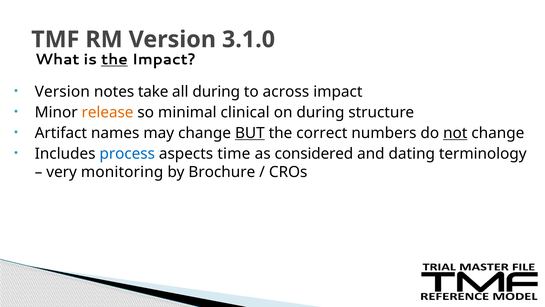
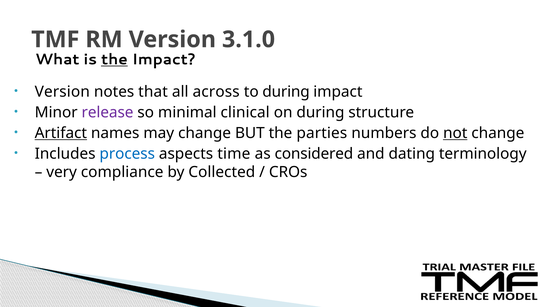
take: take -> that (153, 92)
all during: during -> across (216, 92)
to across: across -> during (286, 92)
release colour: orange -> purple (108, 112)
Artifact underline: none -> present (61, 133)
BUT underline: present -> none (250, 133)
correct: correct -> parties (322, 133)
monitoring: monitoring -> compliance (122, 172)
Brochure: Brochure -> Collected (222, 172)
